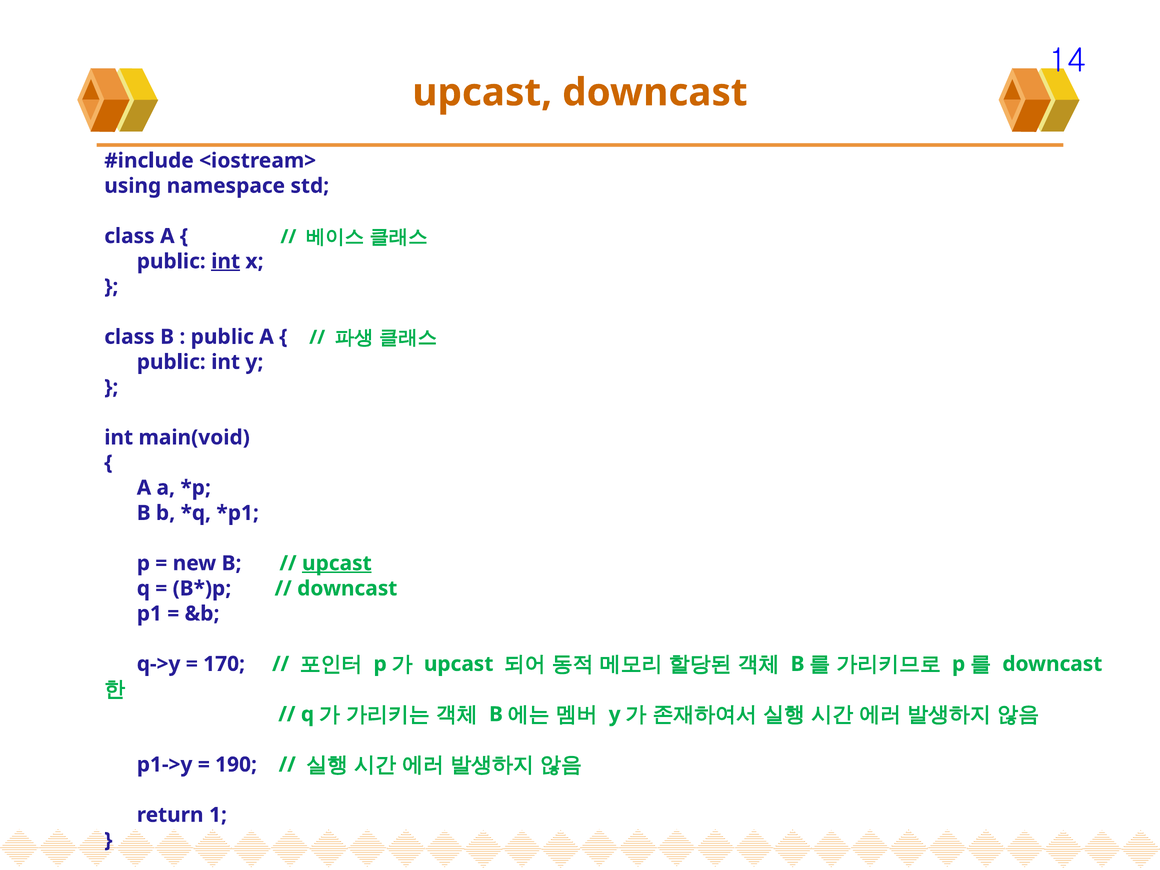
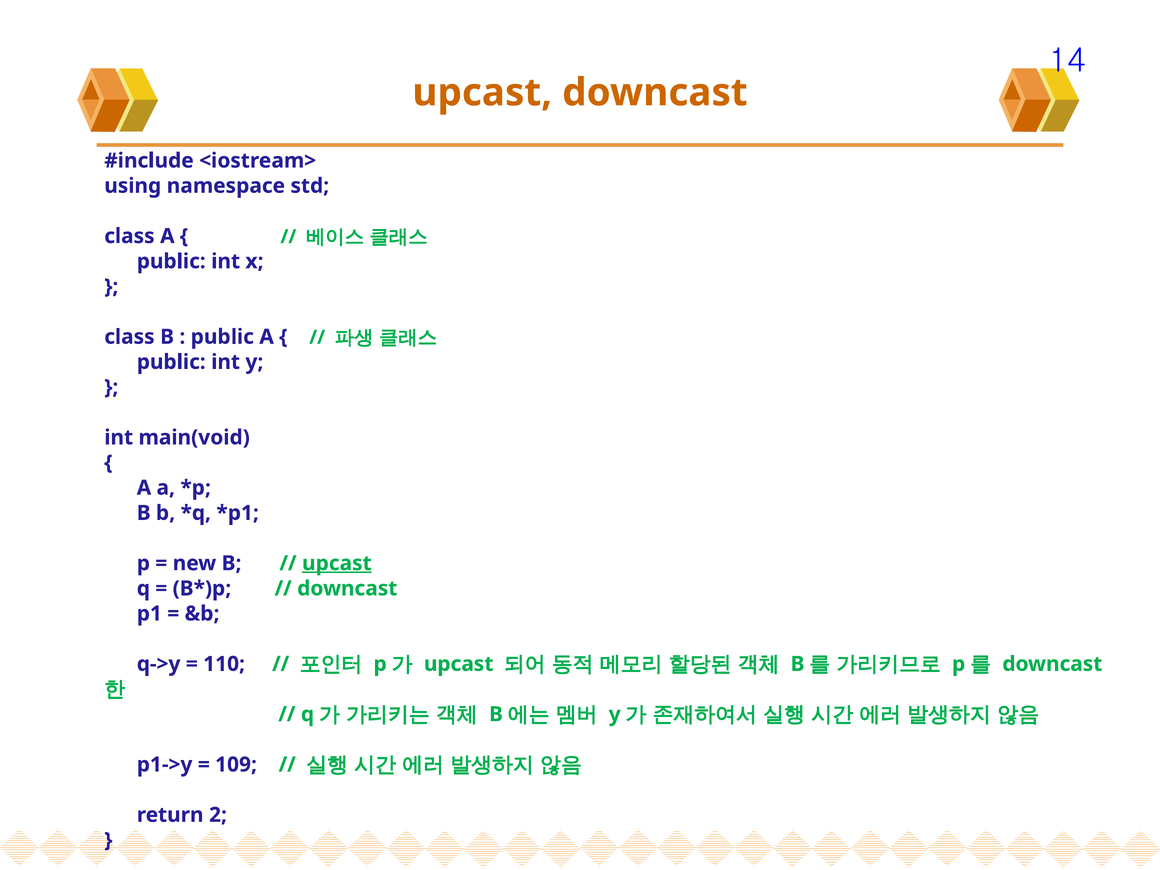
int underline: present -> none (226, 261)
170: 170 -> 110 (224, 664)
190: 190 -> 109 (236, 765)
1: 1 -> 2 (218, 815)
